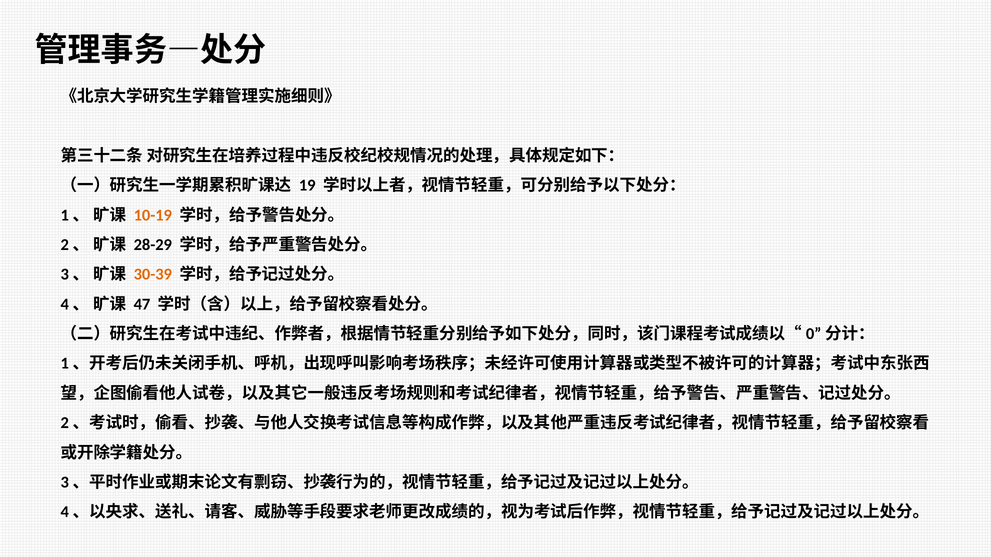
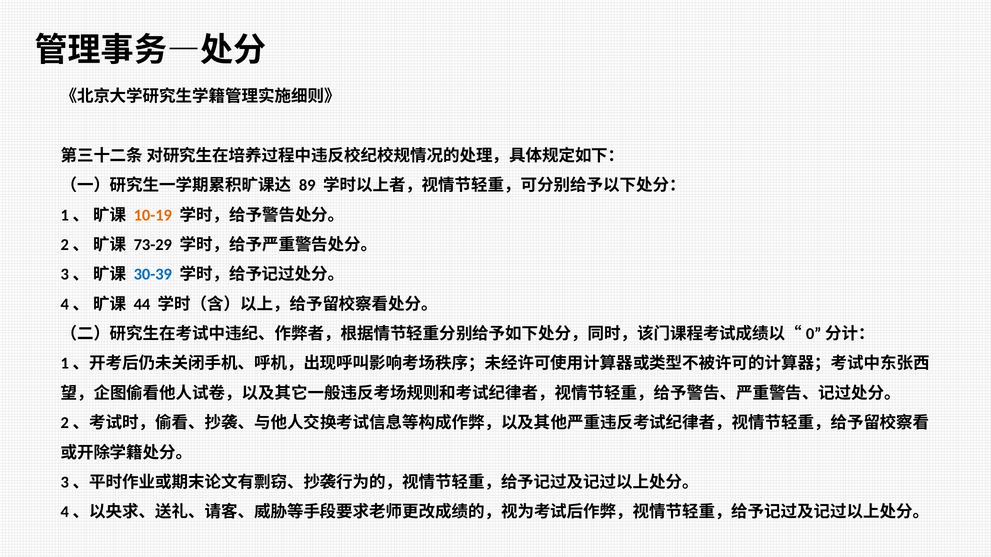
19: 19 -> 89 (307, 186)
28-29: 28-29 -> 73-29 (153, 245)
30-39 colour: orange -> blue (153, 275)
47: 47 -> 44 (142, 304)
